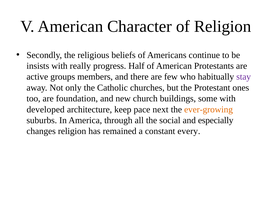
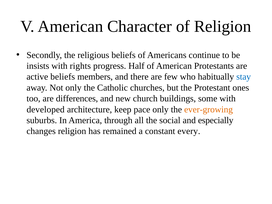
really: really -> rights (80, 66)
active groups: groups -> beliefs (63, 77)
stay colour: purple -> blue (244, 77)
foundation: foundation -> differences (77, 99)
pace next: next -> only (161, 109)
